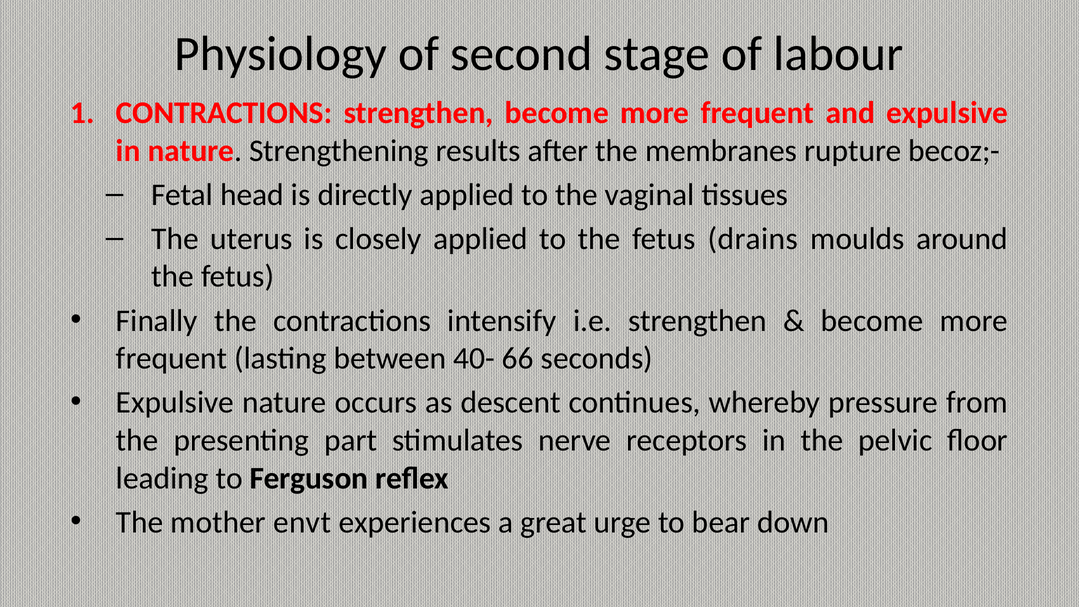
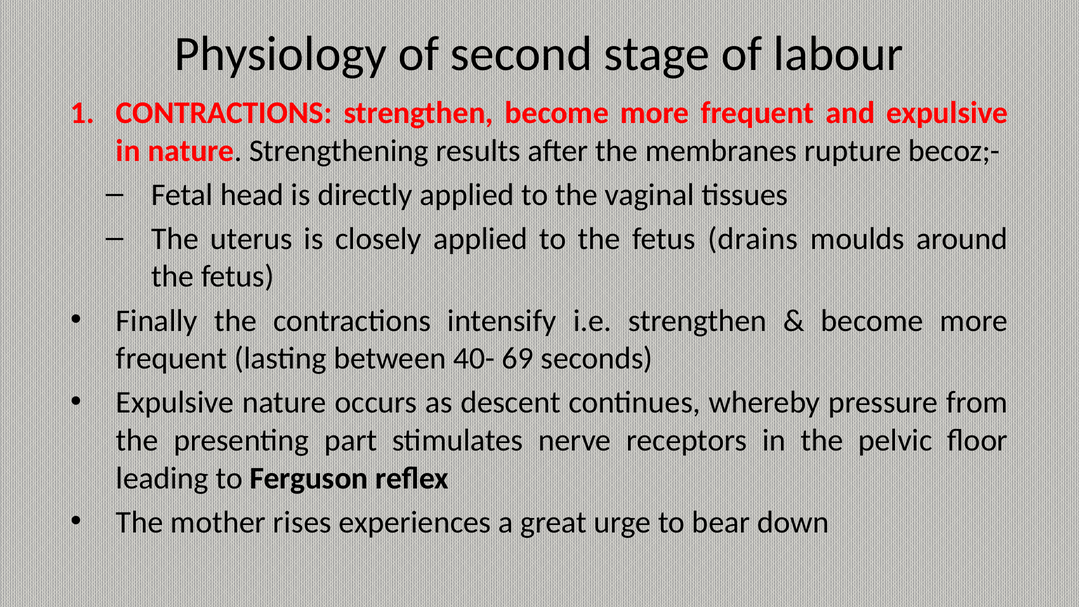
66: 66 -> 69 (518, 358)
envt: envt -> rises (302, 522)
